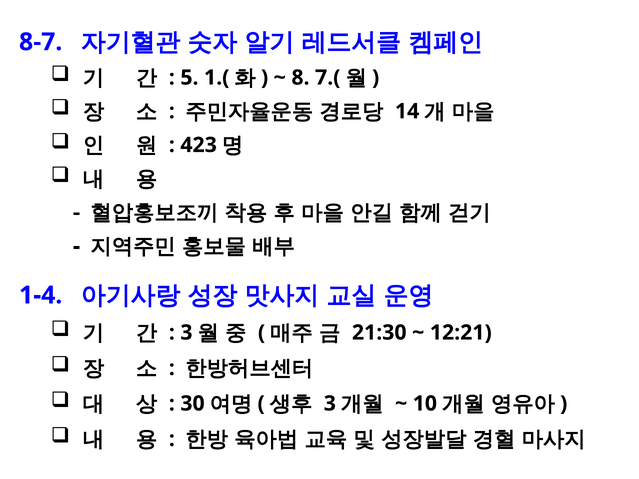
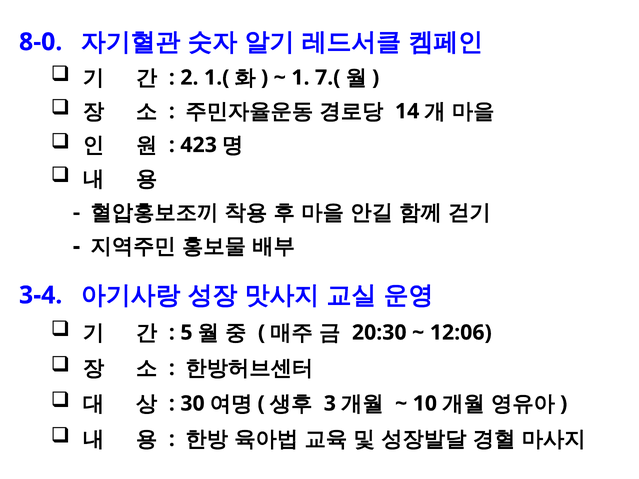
8-7: 8-7 -> 8-0 (41, 42)
5: 5 -> 2 (189, 78)
8: 8 -> 1 (300, 78)
1-4: 1-4 -> 3-4 (41, 295)
3: 3 -> 5 (186, 333)
21:30: 21:30 -> 20:30 (379, 333)
12:21: 12:21 -> 12:06 (461, 333)
